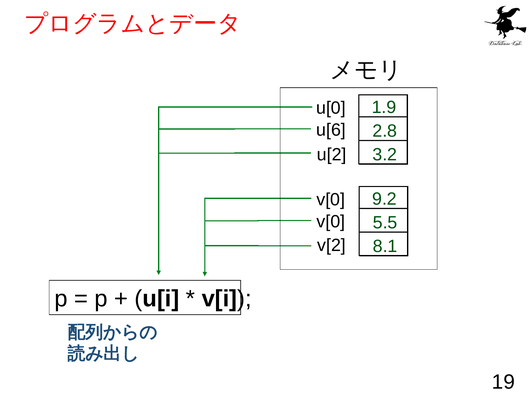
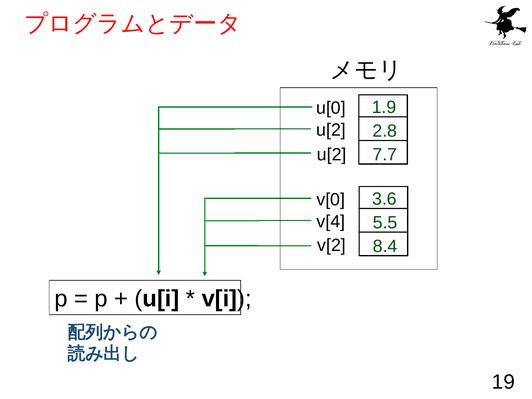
u[6: u[6 -> u[2 (331, 130)
3.2: 3.2 -> 7.7 (385, 155)
9.2: 9.2 -> 3.6 (384, 199)
v[0: v[0 -> v[4 (331, 222)
8.1: 8.1 -> 8.4 (385, 246)
